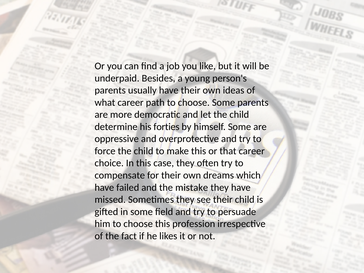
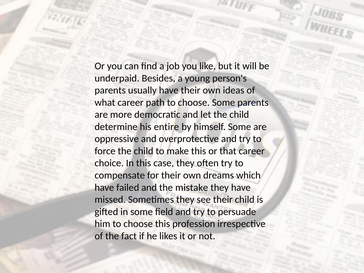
forties: forties -> entire (166, 127)
